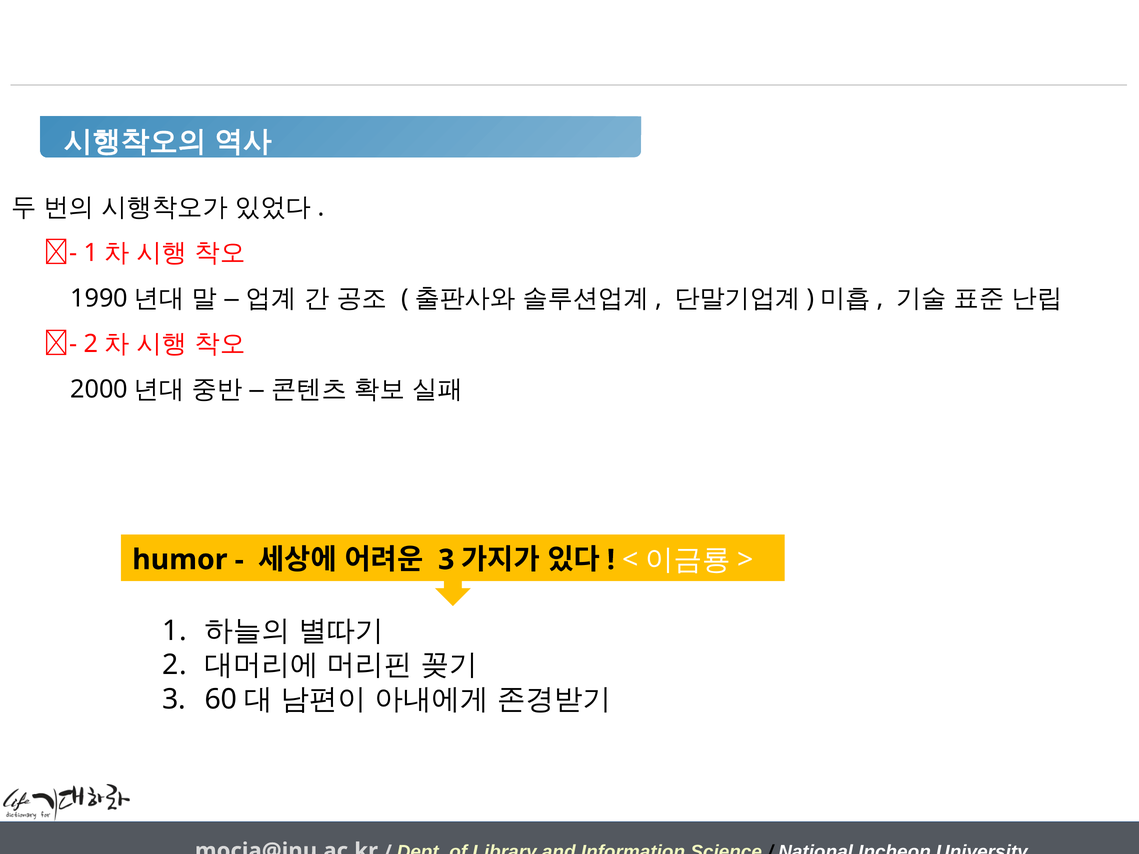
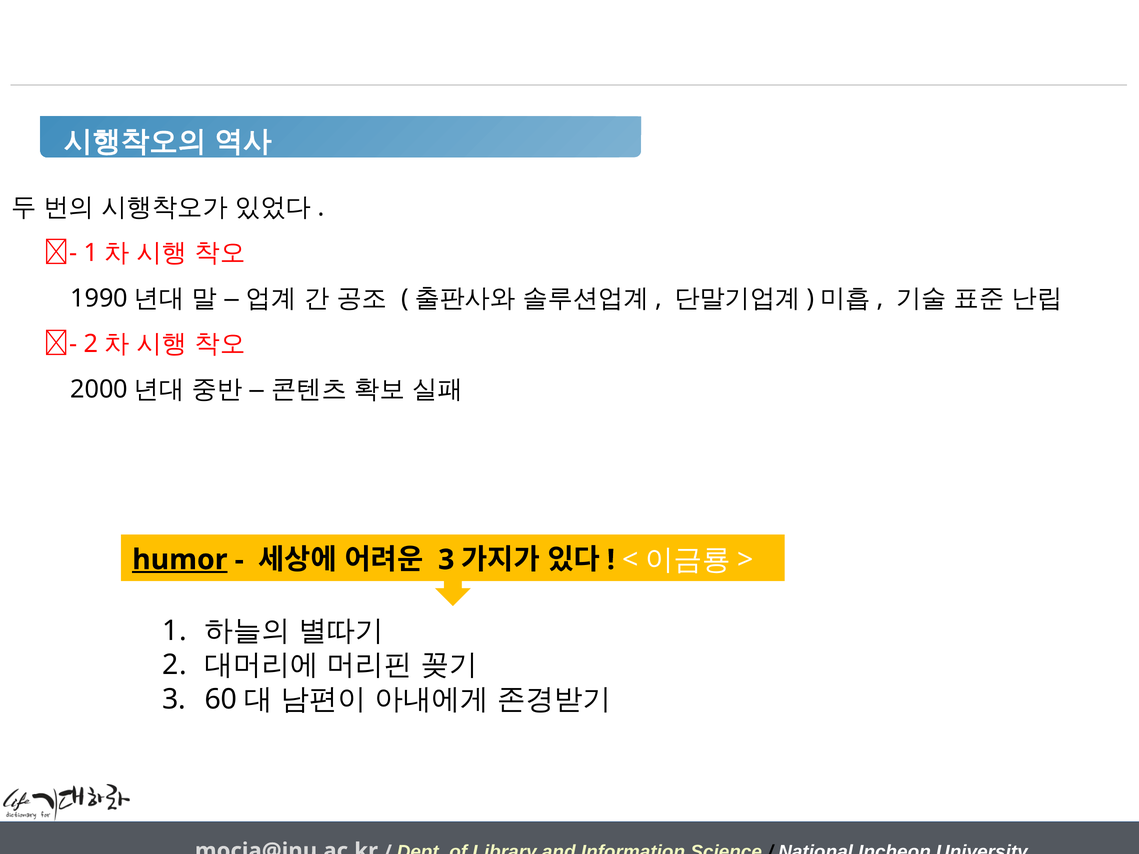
humor underline: none -> present (180, 560)
